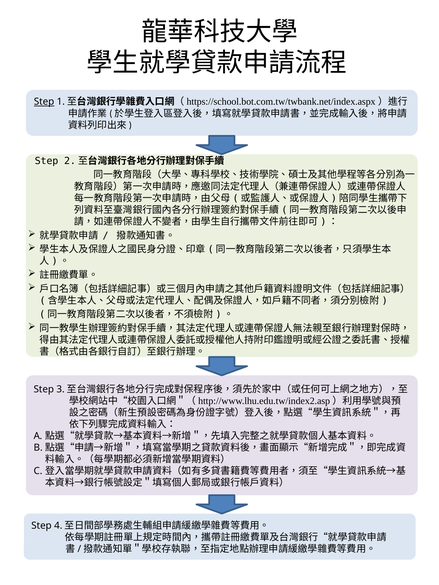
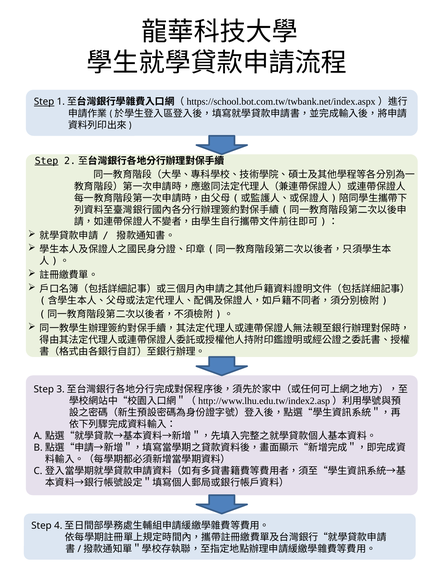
Step underline: none -> present (47, 161)
